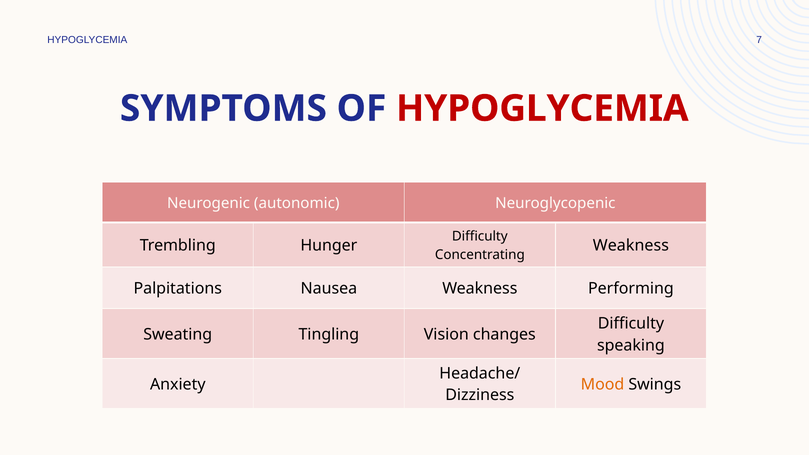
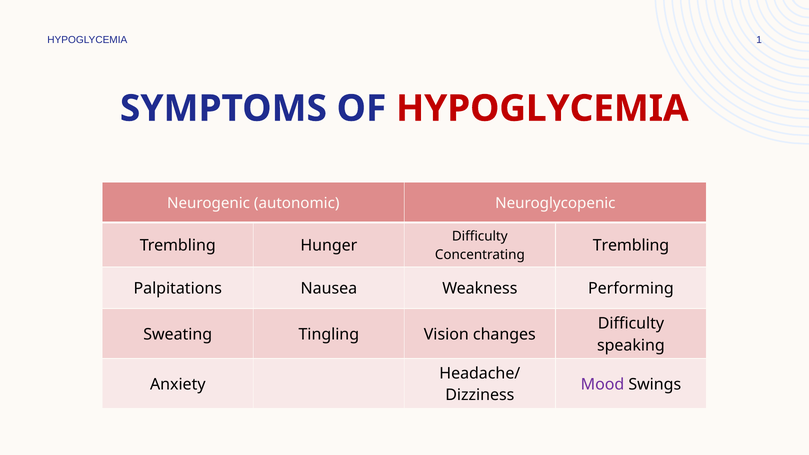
7: 7 -> 1 (759, 40)
Weakness: Weakness -> Trembling (631, 246)
Mood colour: orange -> purple (602, 384)
